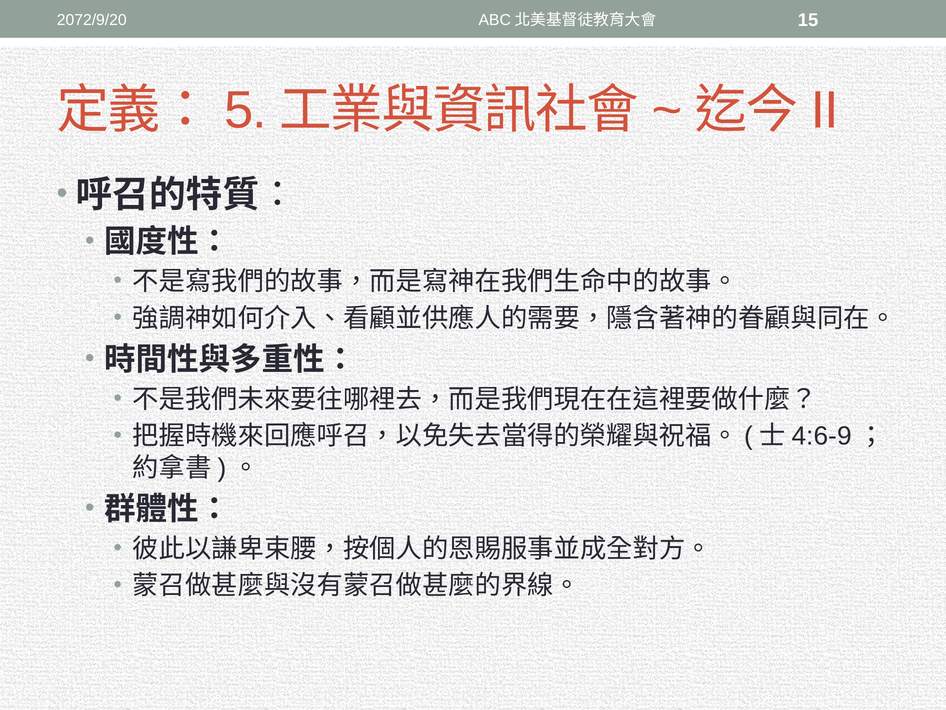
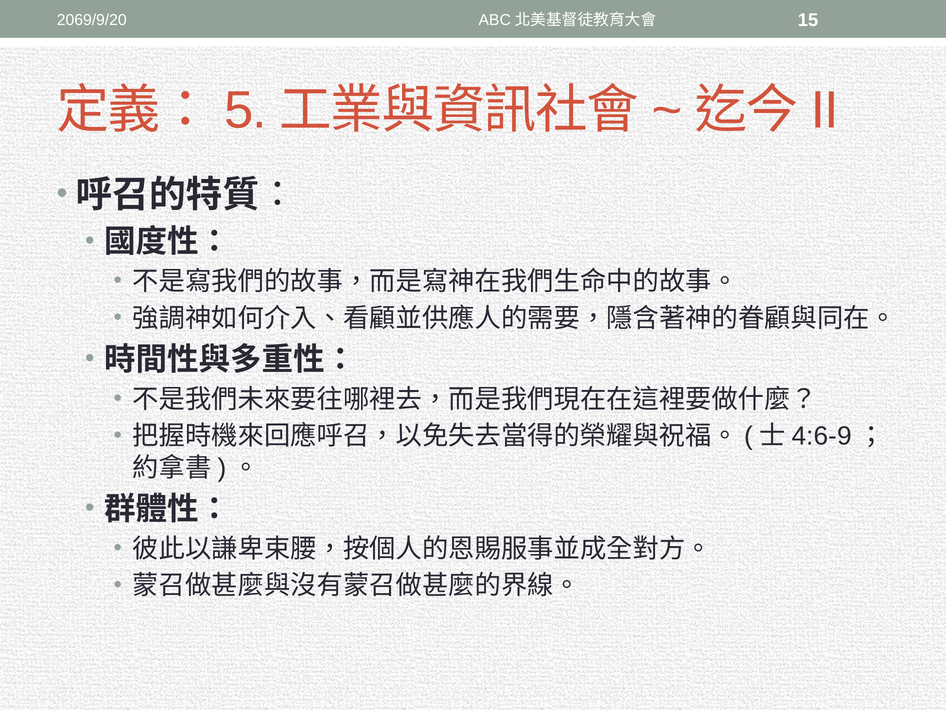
2072/9/20: 2072/9/20 -> 2069/9/20 (92, 20)
